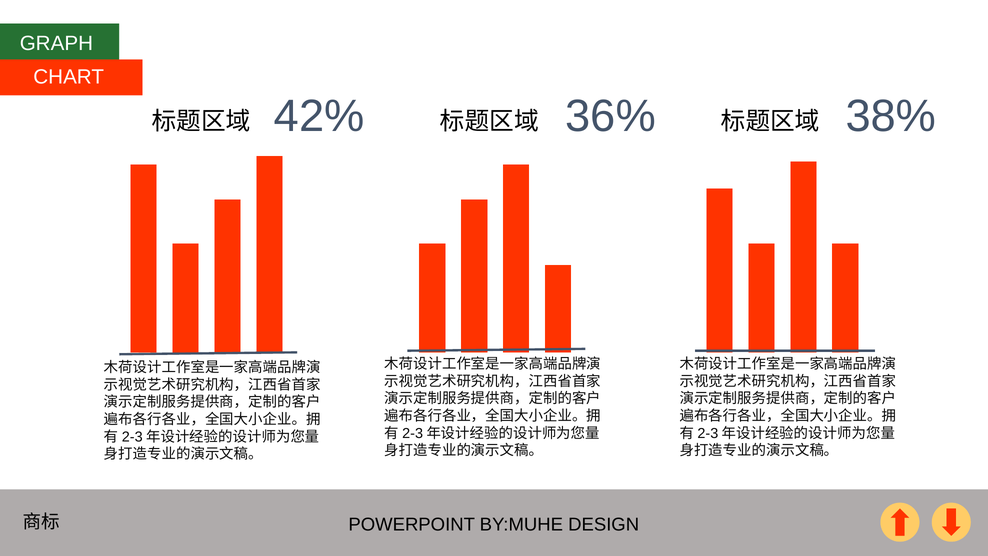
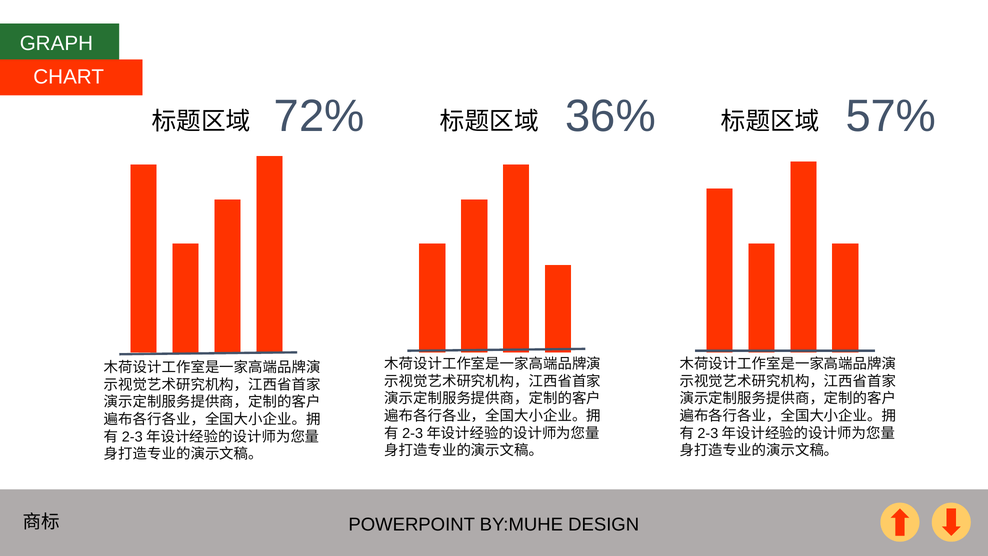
42%: 42% -> 72% (319, 116)
38%: 38% -> 57% (891, 116)
